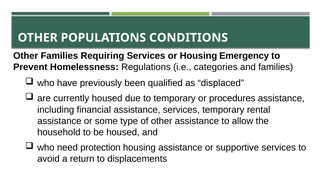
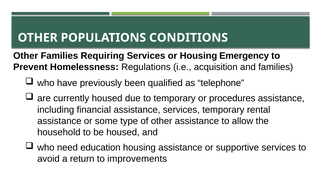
categories: categories -> acquisition (216, 67)
displaced: displaced -> telephone (221, 83)
protection: protection -> education (100, 147)
displacements: displacements -> improvements (137, 158)
